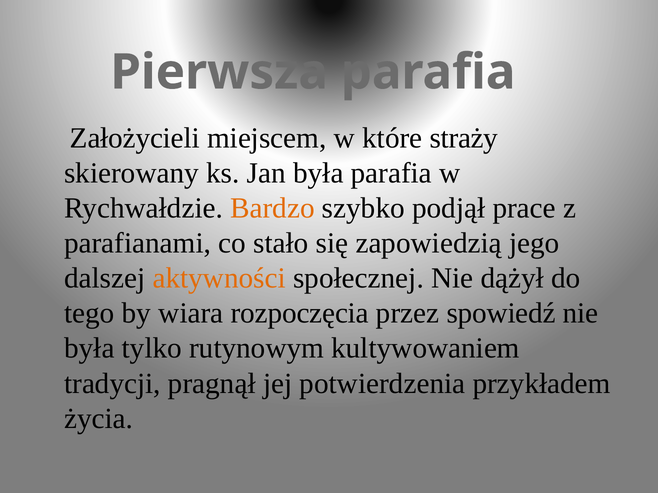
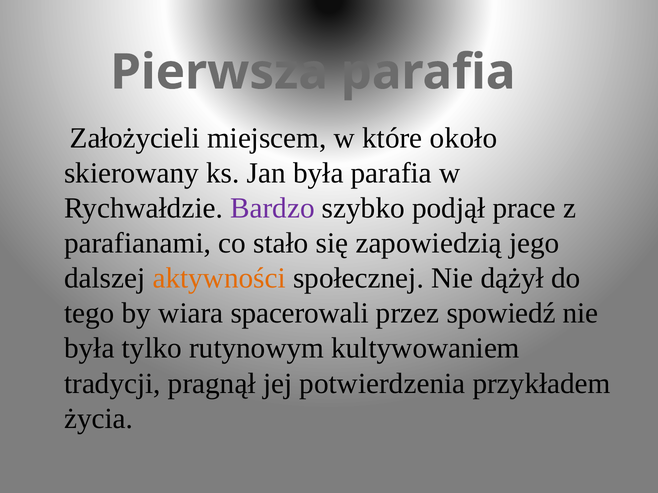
straży: straży -> około (464, 138)
Bardzo colour: orange -> purple (272, 208)
rozpoczęcia: rozpoczęcia -> spacerowali (300, 314)
